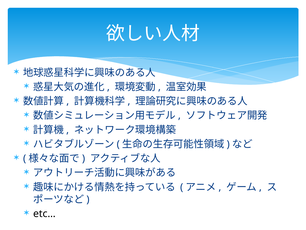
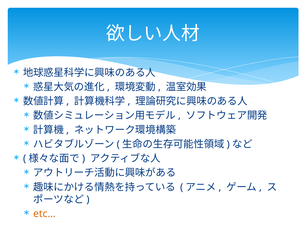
etc… colour: black -> orange (44, 213)
